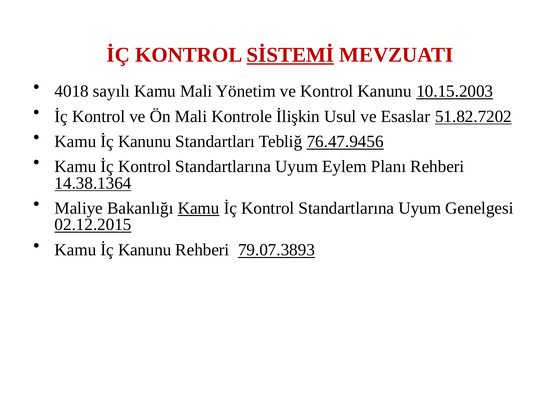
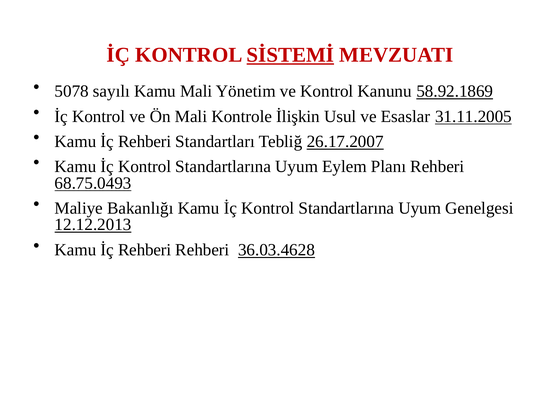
4018: 4018 -> 5078 (72, 91)
10.15.2003: 10.15.2003 -> 58.92.1869 (455, 91)
51.82.7202: 51.82.7202 -> 31.11.2005 (473, 116)
Kanunu: Kanunu -> Rehberi (145, 142)
76.47.9456: 76.47.9456 -> 26.17.2007 (345, 142)
14.38.1364: 14.38.1364 -> 68.75.0493 (93, 183)
Kamu underline: present -> none (199, 208)
02.12.2015: 02.12.2015 -> 12.12.2013 (93, 225)
Kanunu: Kanunu -> Rehberi (145, 250)
79.07.3893: 79.07.3893 -> 36.03.4628 (277, 250)
